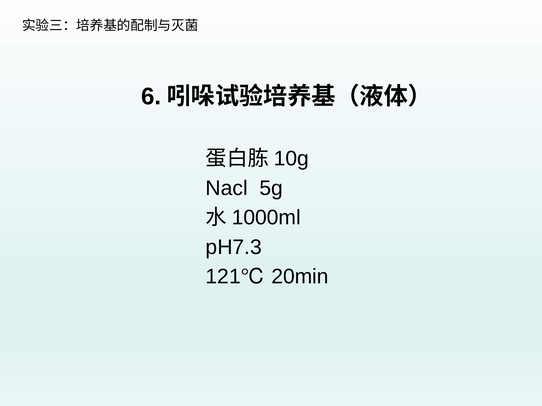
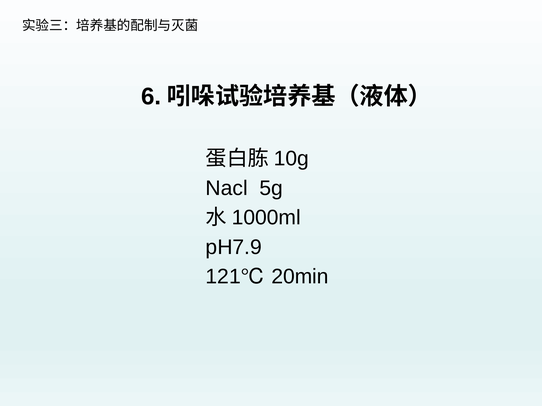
pH7.3: pH7.3 -> pH7.9 (234, 247)
